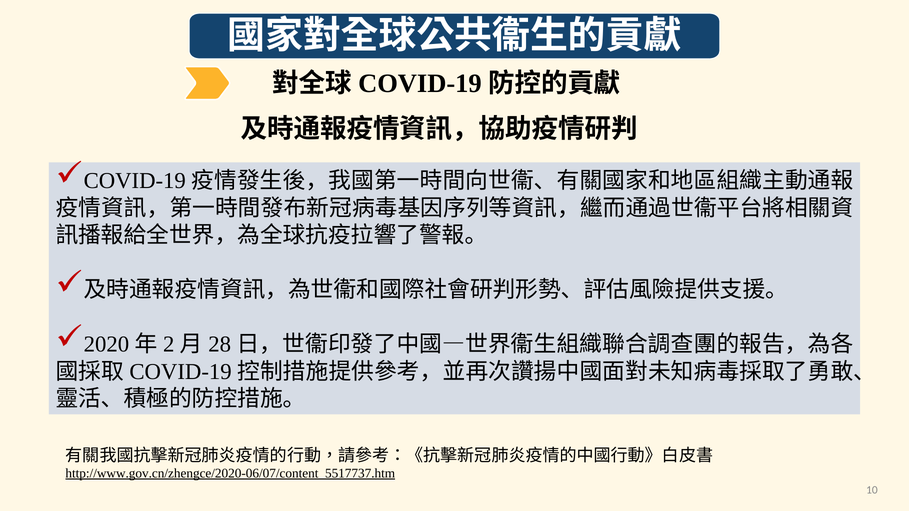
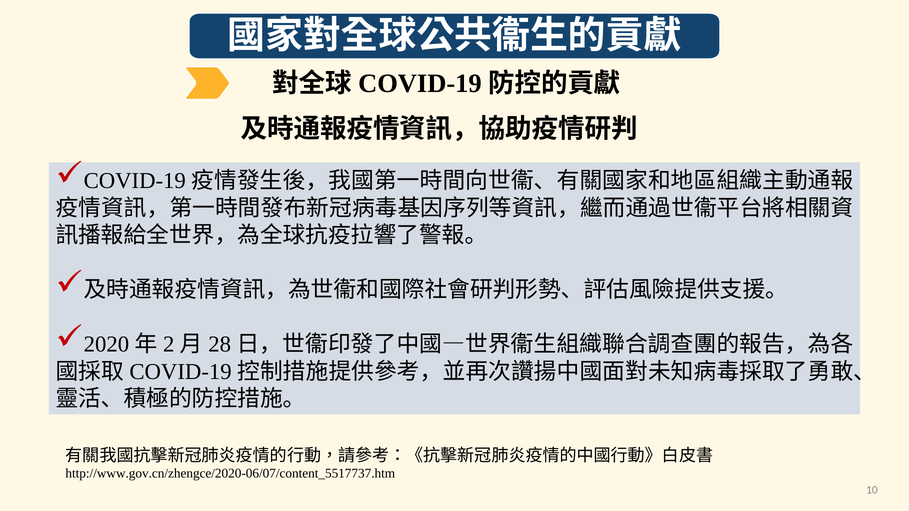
http://www.gov.cn/zhengce/2020-06/07/content_5517737.htm underline: present -> none (230, 474)
